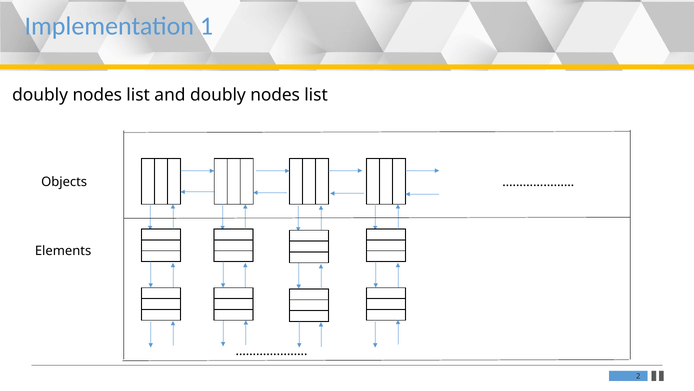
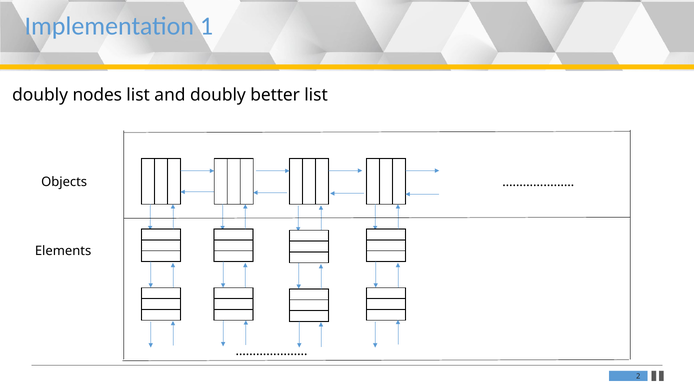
and doubly nodes: nodes -> better (275, 95)
